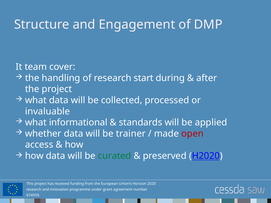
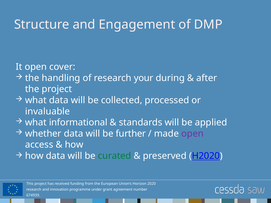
It team: team -> open (36, 67)
start: start -> your (144, 78)
trainer: trainer -> further (131, 134)
open colour: red -> purple (192, 134)
